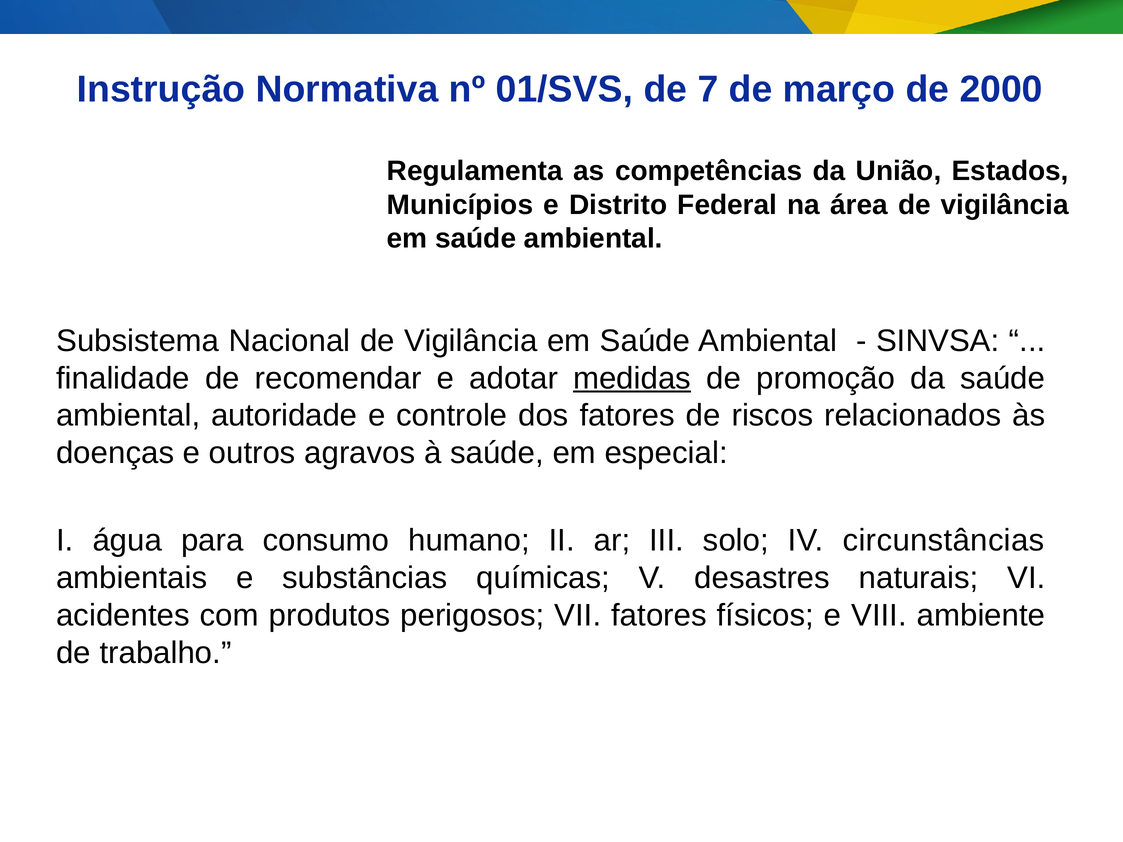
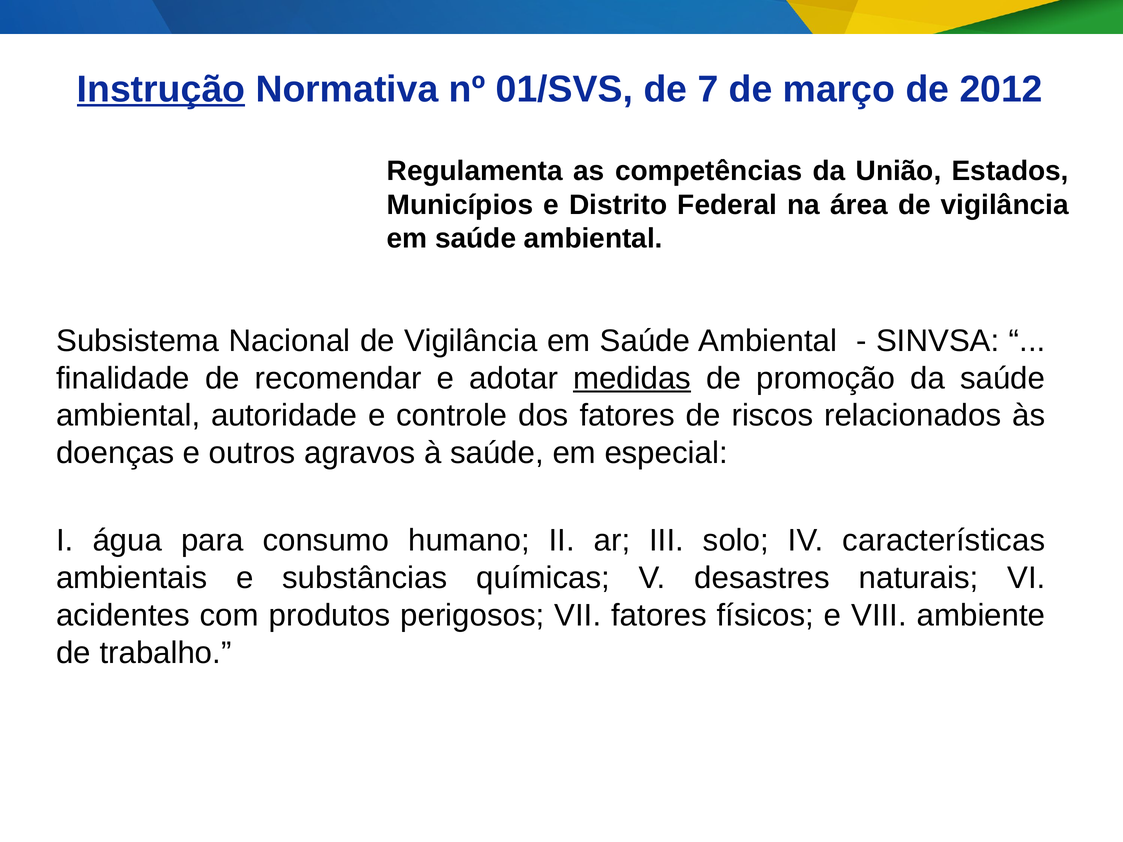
Instrução underline: none -> present (161, 89)
2000: 2000 -> 2012 (1001, 89)
circunstâncias: circunstâncias -> características (944, 541)
